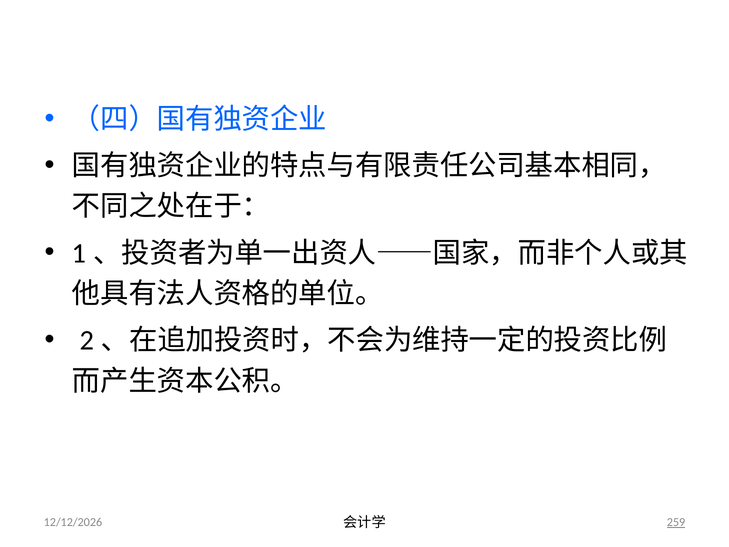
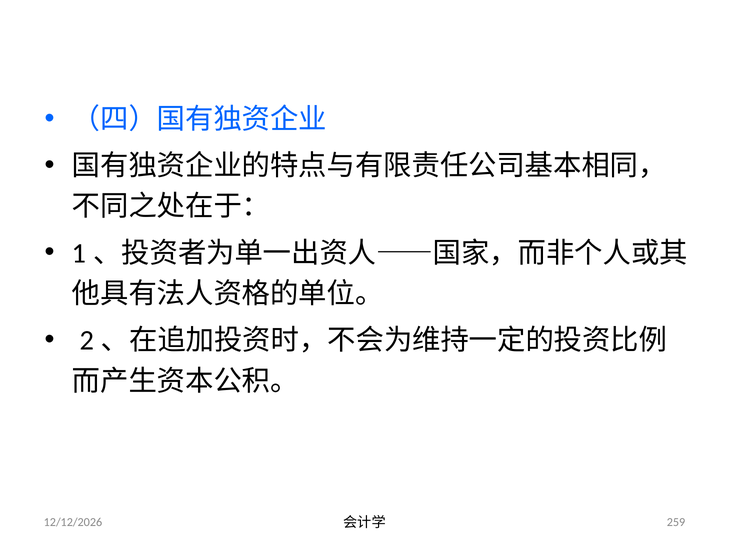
259 underline: present -> none (676, 522)
